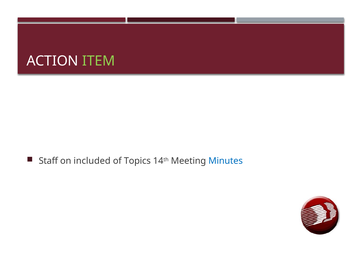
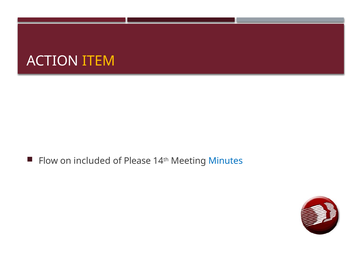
ITEM colour: light green -> yellow (99, 61)
Staff: Staff -> Flow (48, 161)
Topics: Topics -> Please (137, 161)
